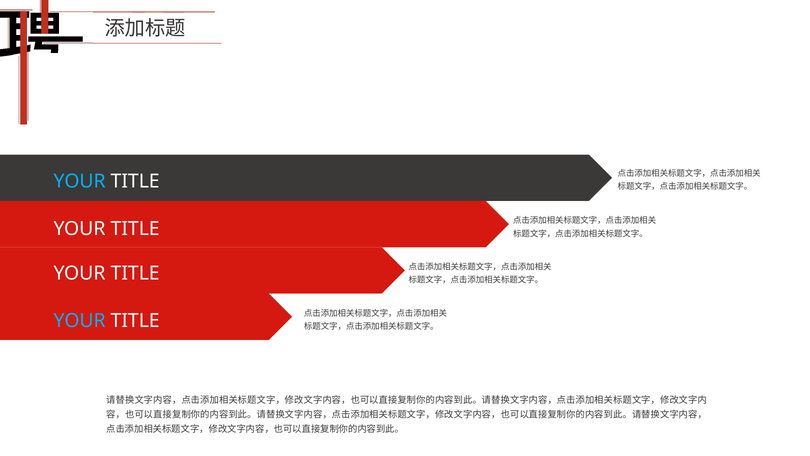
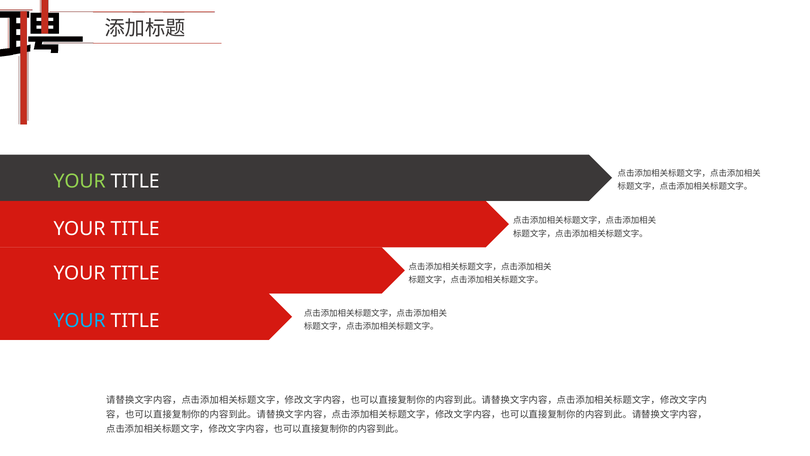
YOUR colour: light blue -> light green (80, 181)
